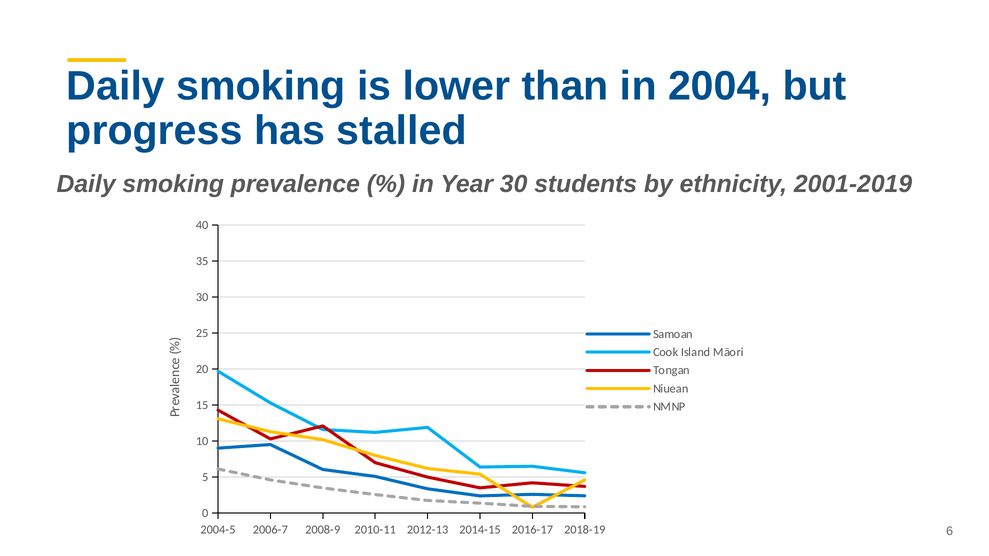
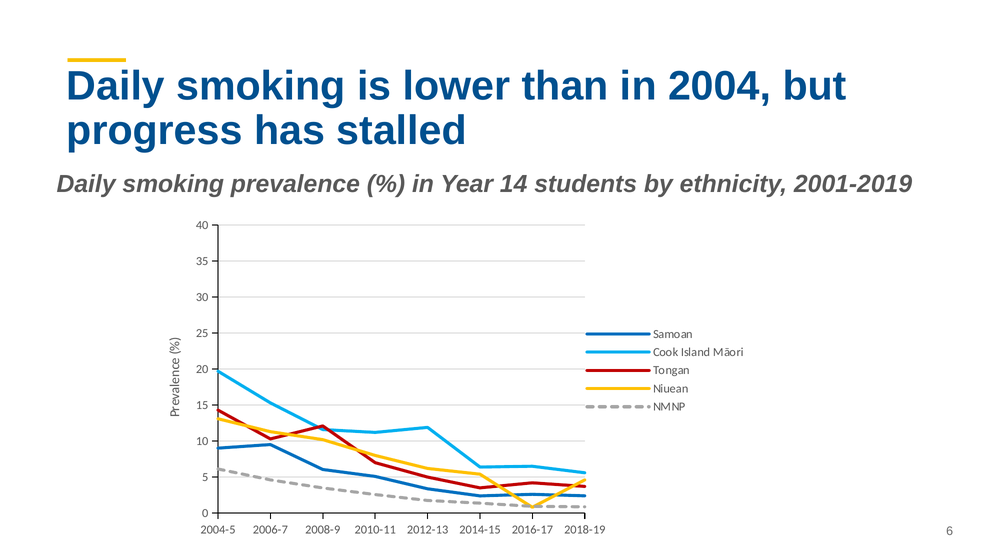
Year 30: 30 -> 14 (514, 184)
